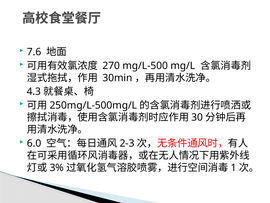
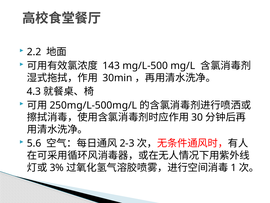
7.6: 7.6 -> 2.2 (34, 52)
270: 270 -> 143 (111, 66)
6.0: 6.0 -> 5.6 (34, 143)
